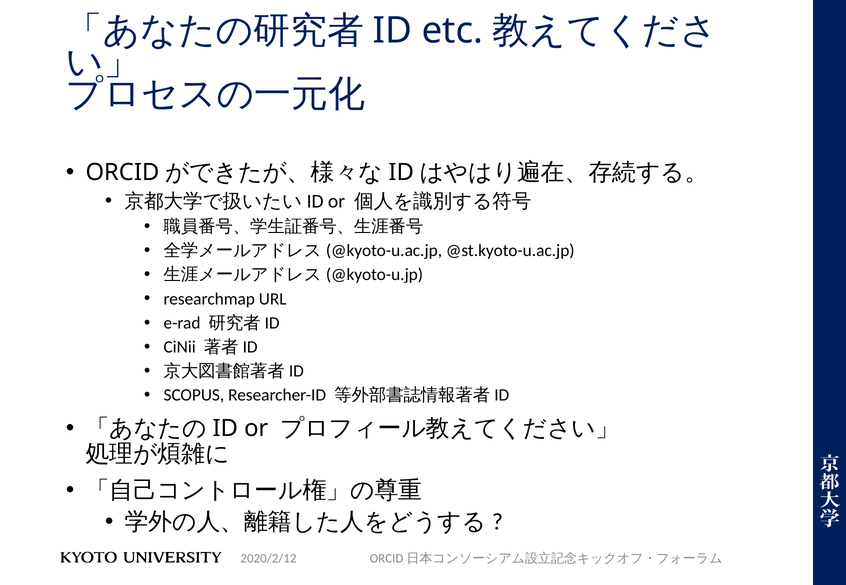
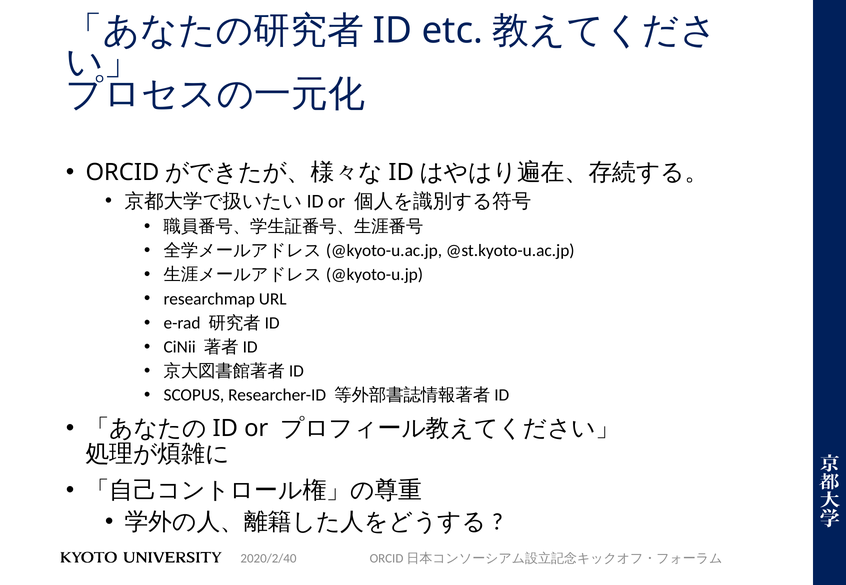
2020/2/12: 2020/2/12 -> 2020/2/40 (268, 559)
